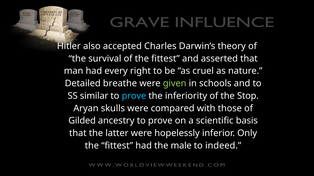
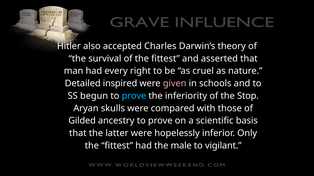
breathe: breathe -> inspired (120, 84)
given colour: light green -> pink (175, 84)
similar: similar -> begun (94, 96)
indeed: indeed -> vigilant (223, 146)
